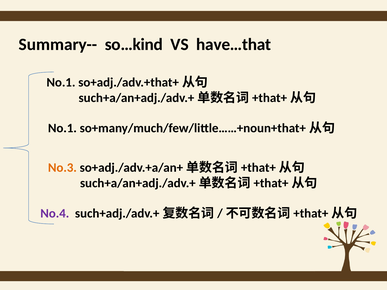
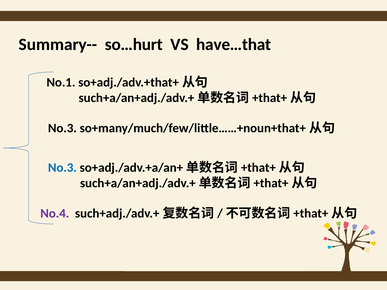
so…kind: so…kind -> so…hurt (134, 44)
No.1: No.1 -> No.3 (62, 128)
No.3 colour: orange -> blue (62, 168)
